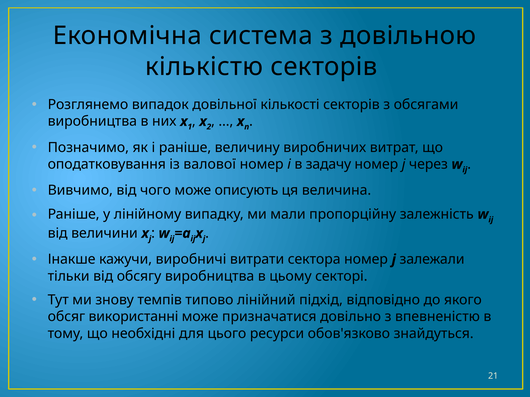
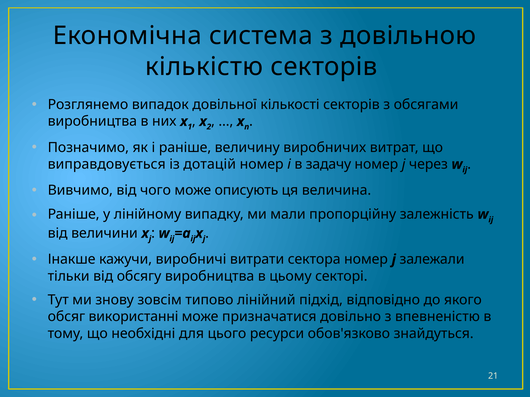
оподатковування: оподатковування -> виправдовується (107, 164)
валової: валової -> дотацій (210, 164)
темпів: темпів -> зовсім (160, 300)
